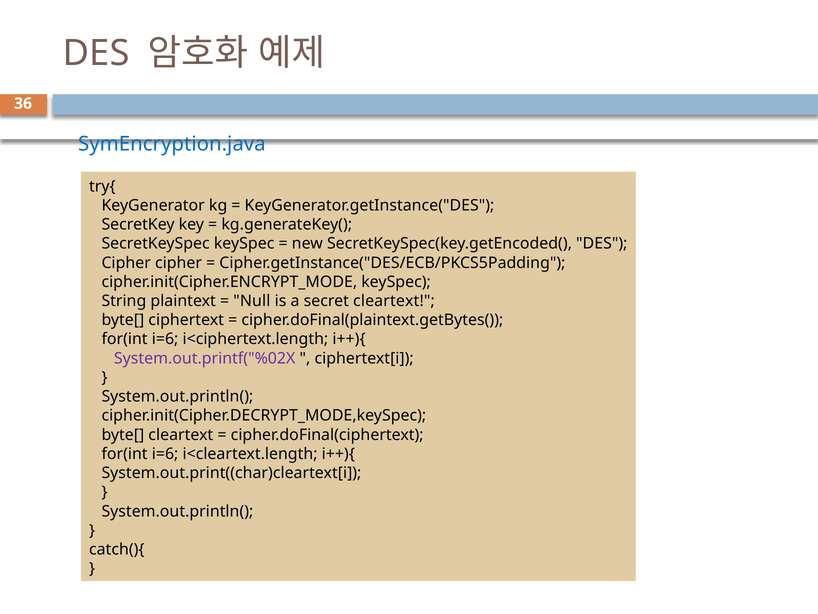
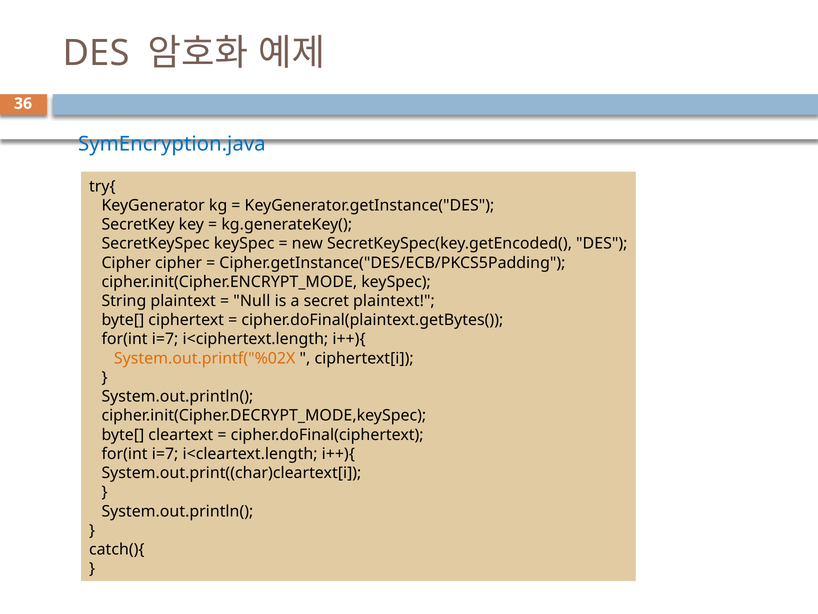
secret cleartext: cleartext -> plaintext (394, 301)
i=6: i=6 -> i=7 (165, 339)
System.out.printf("%02X colour: purple -> orange (205, 358)
i=6: i=6 -> i=7 (165, 454)
